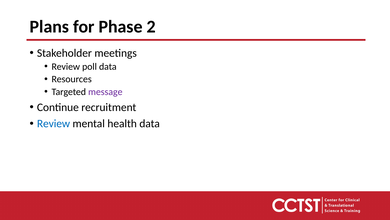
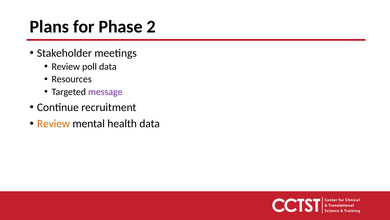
Review colour: blue -> orange (54, 123)
